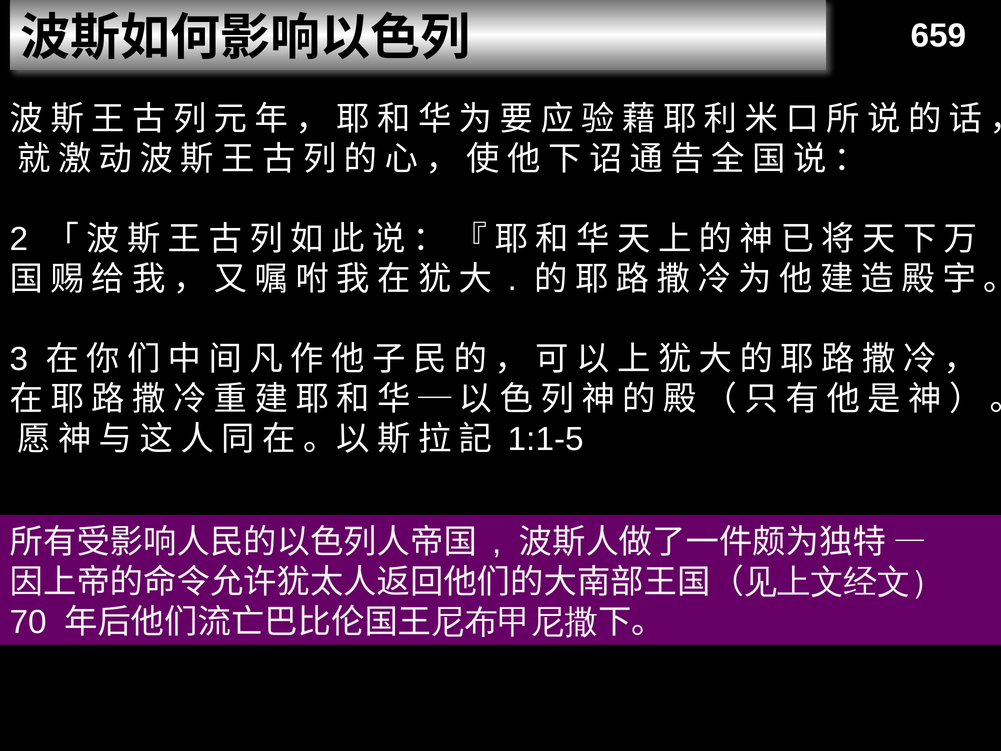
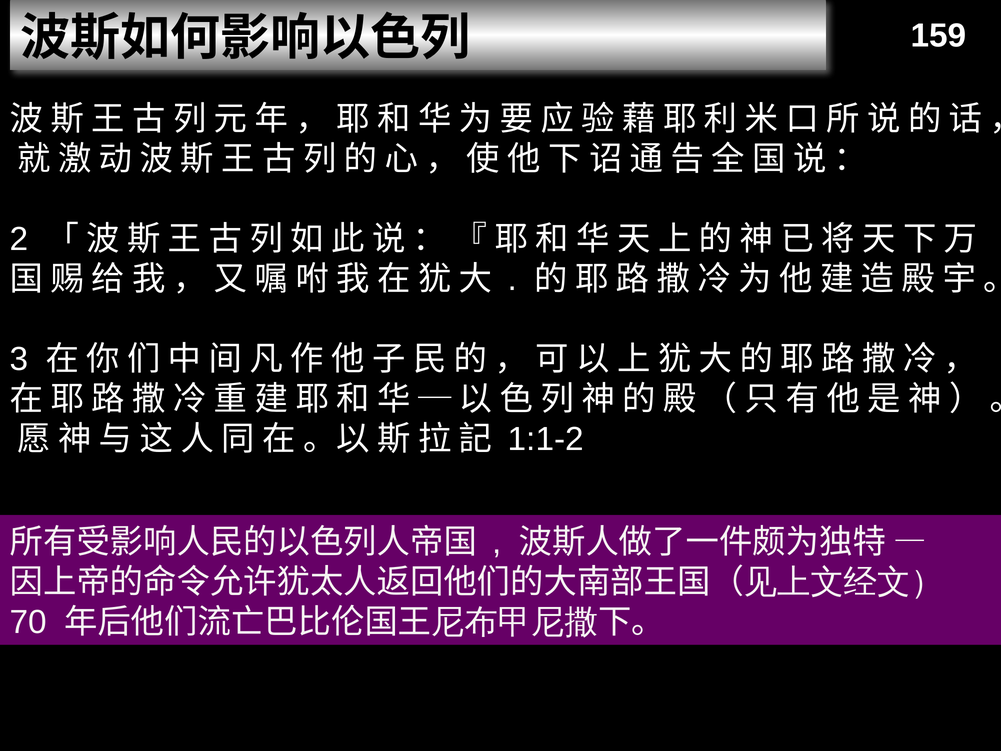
659: 659 -> 159 (939, 36)
1:1-5: 1:1-5 -> 1:1-2 (546, 439)
